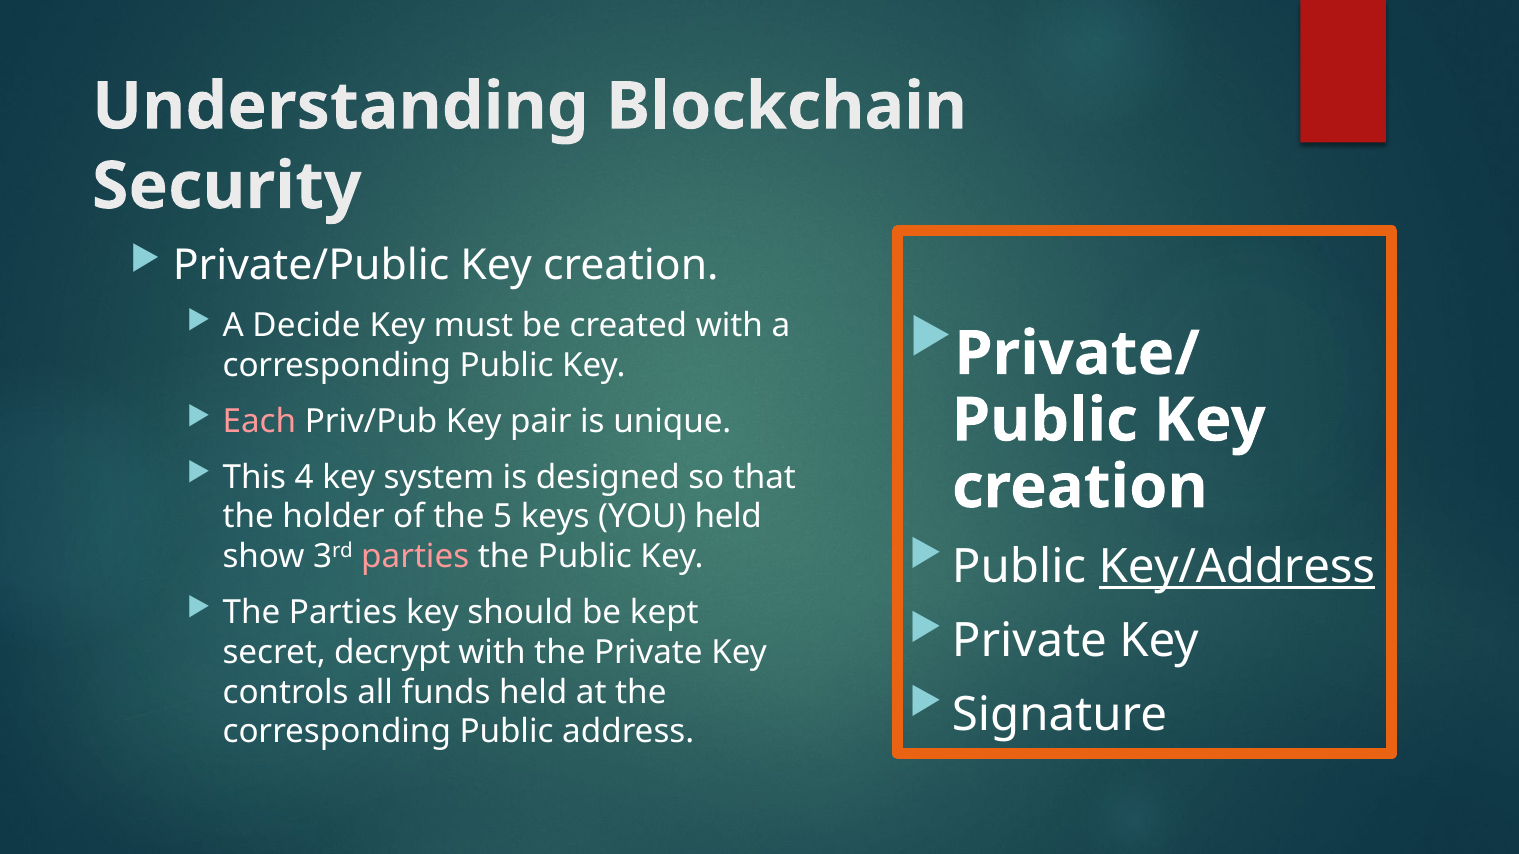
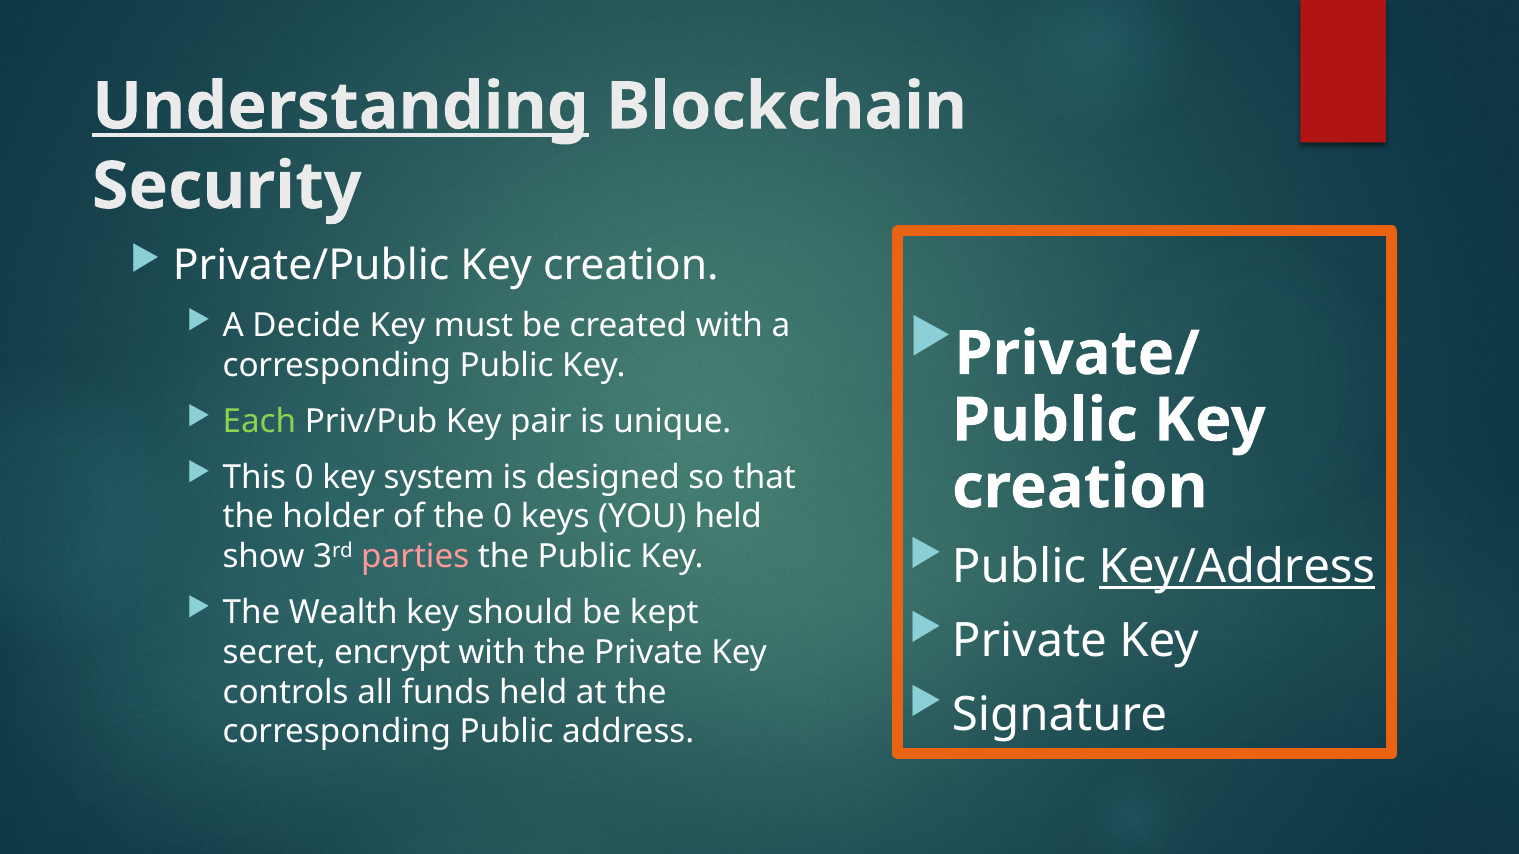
Understanding underline: none -> present (340, 107)
Each colour: pink -> light green (259, 422)
This 4: 4 -> 0 (304, 477)
the 5: 5 -> 0 (503, 517)
The Parties: Parties -> Wealth (343, 613)
decrypt: decrypt -> encrypt (392, 653)
